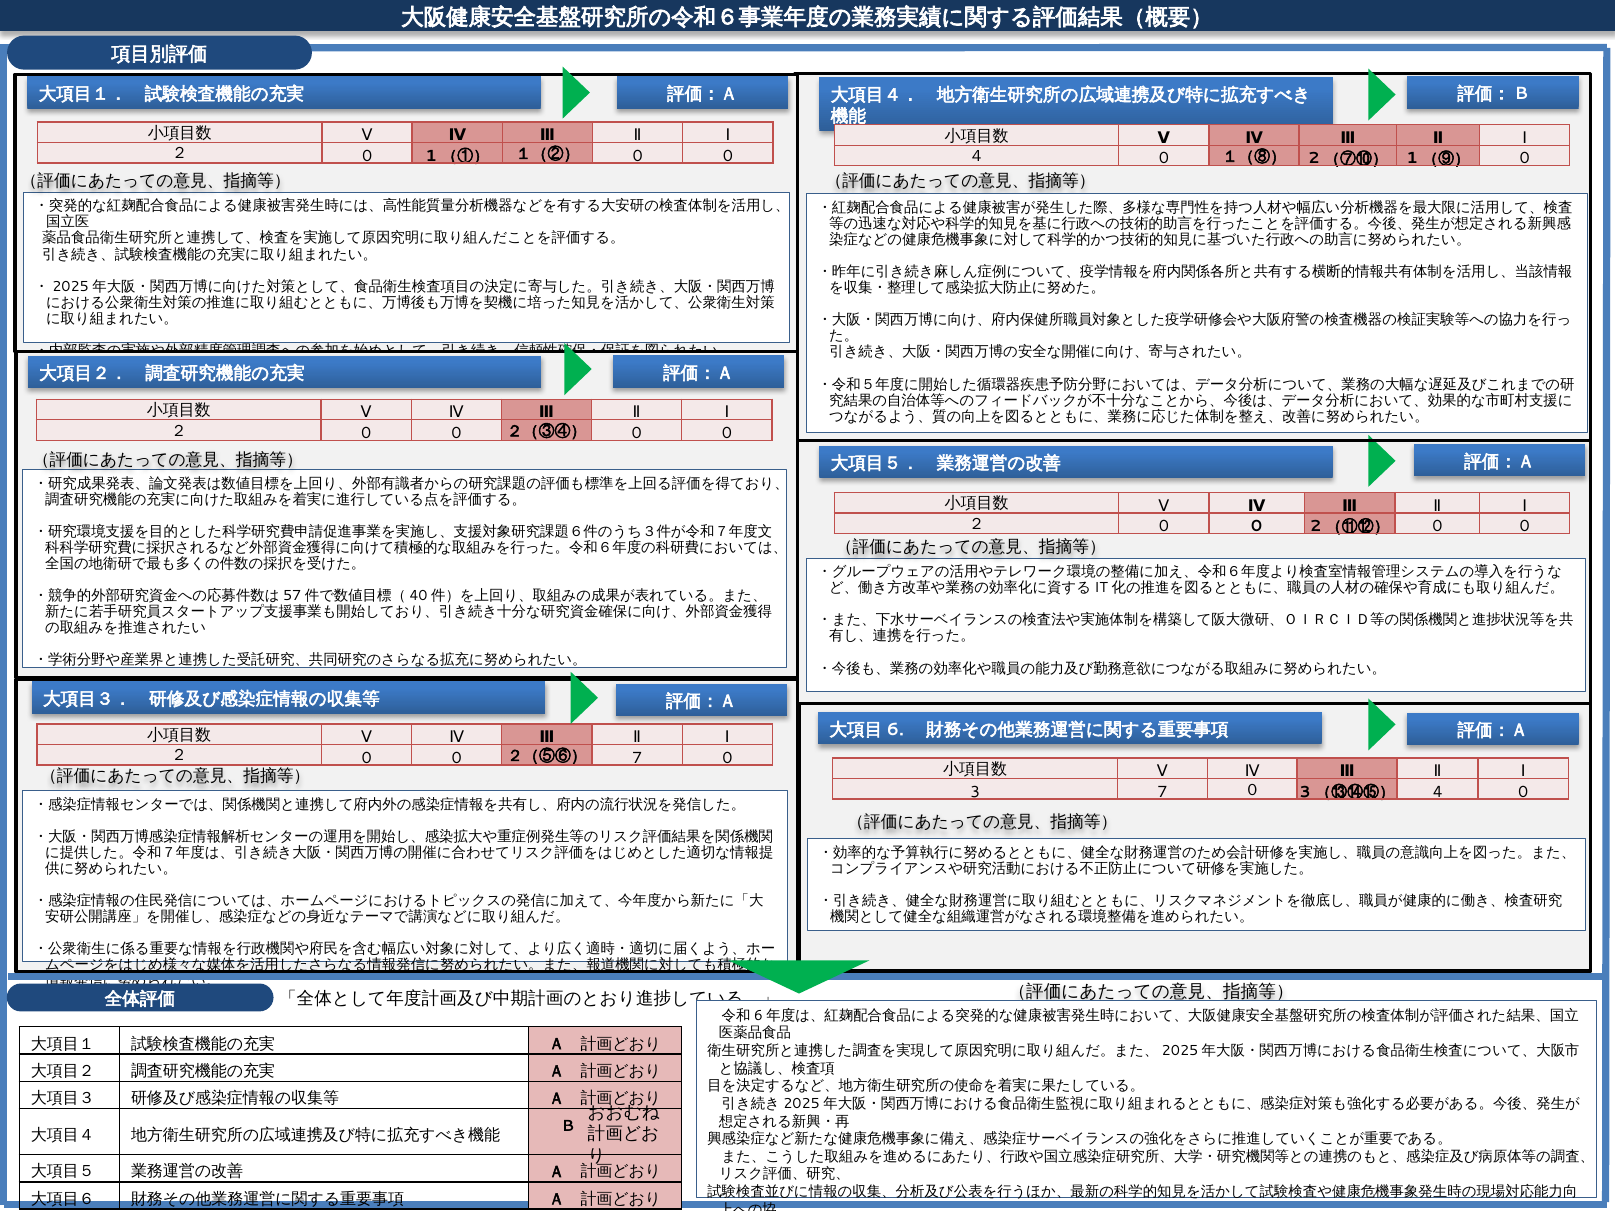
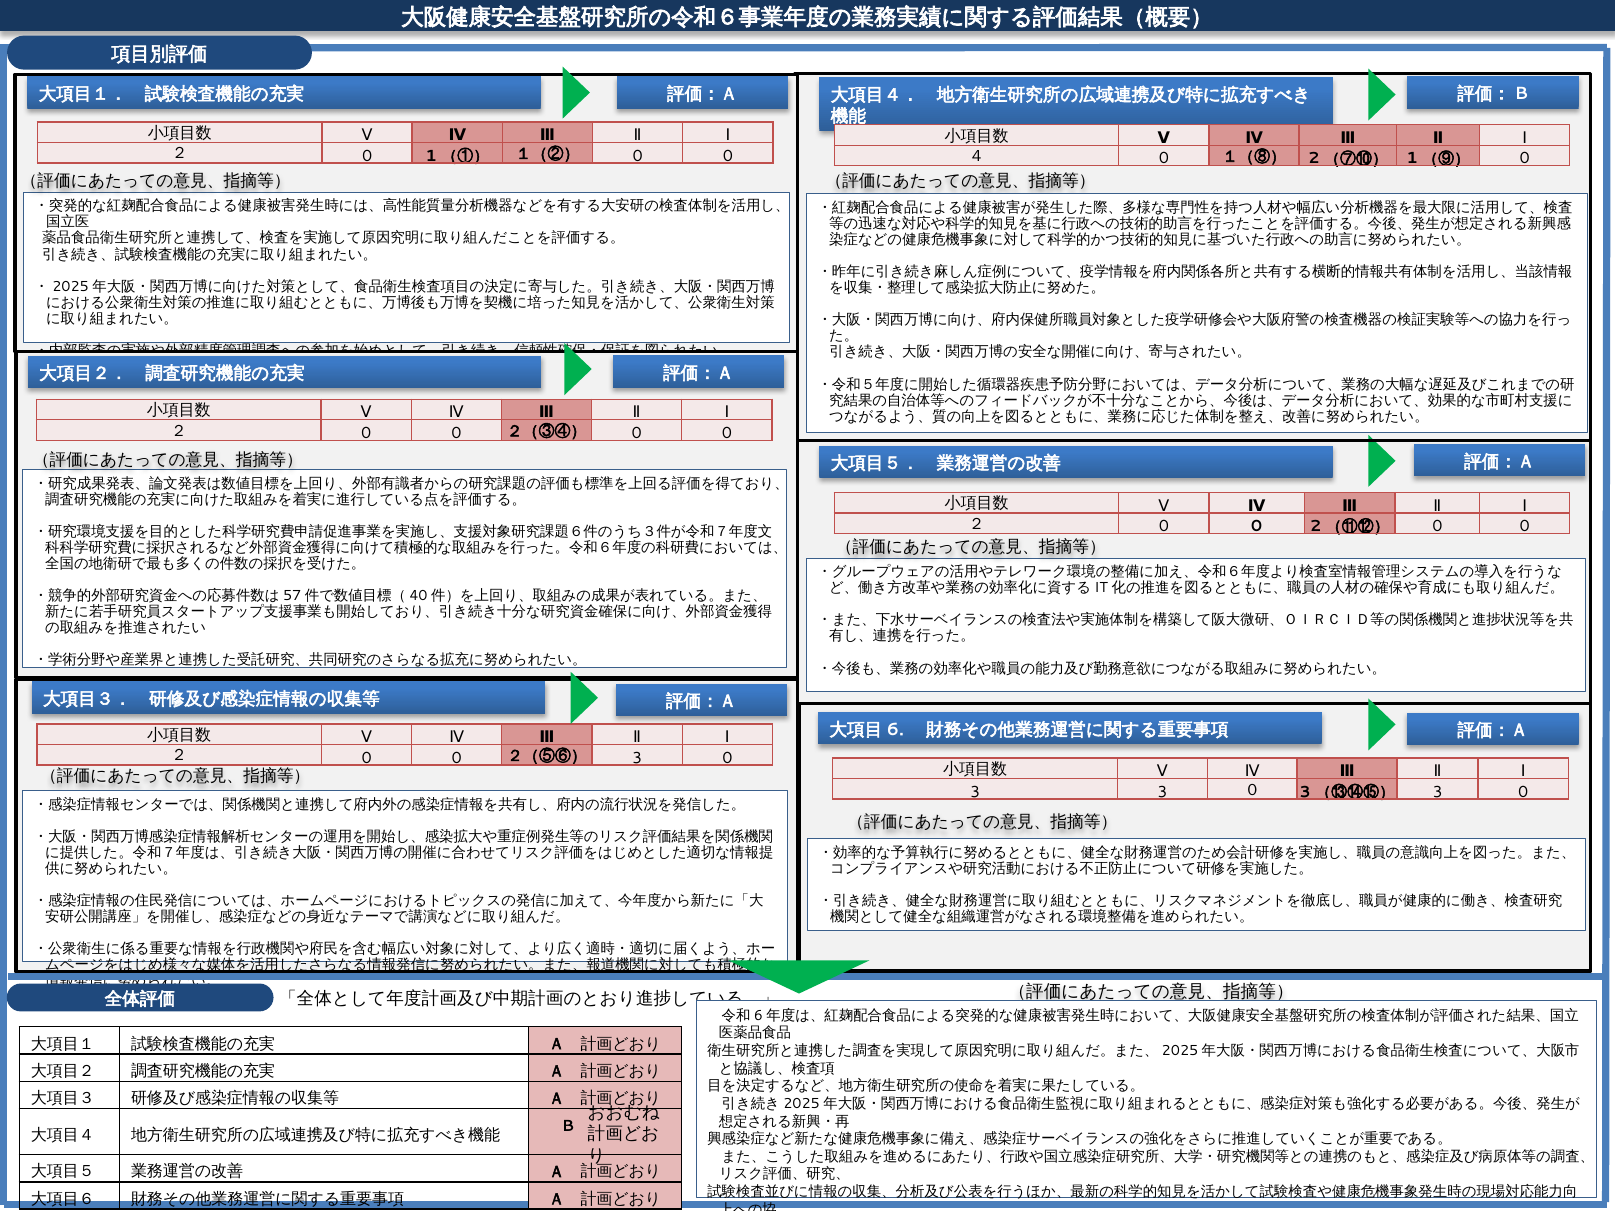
２（⑤⑥） 7: 7 -> 3 (637, 758)
3 7: 7 -> 3 (1163, 792)
4: 4 -> 3 (1438, 792)
